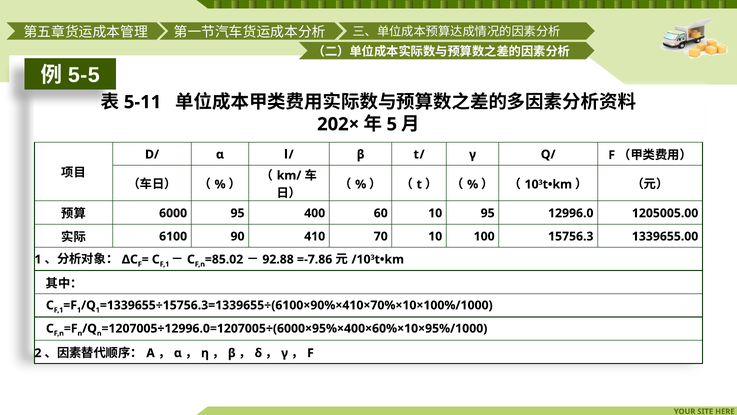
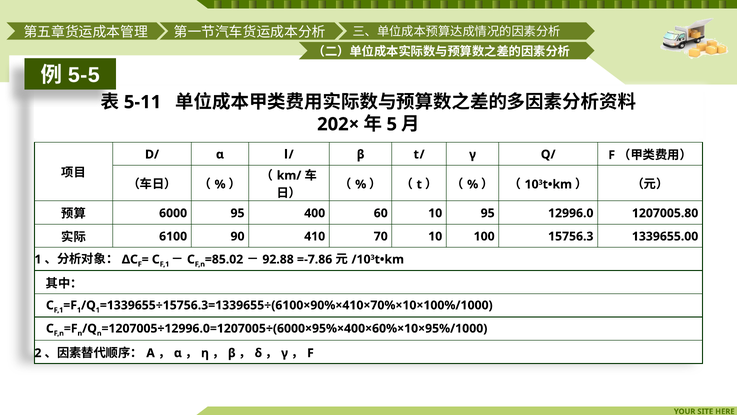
1205005.00: 1205005.00 -> 1207005.80 (665, 213)
